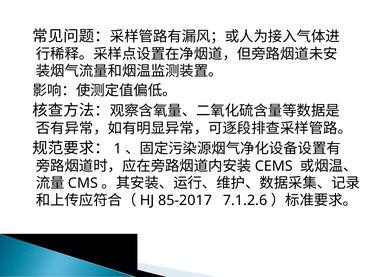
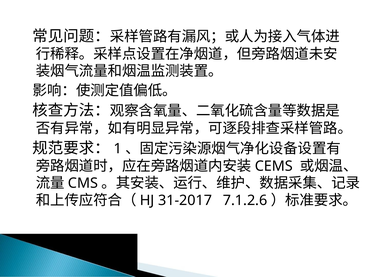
85-2017: 85-2017 -> 31-2017 (185, 201)
